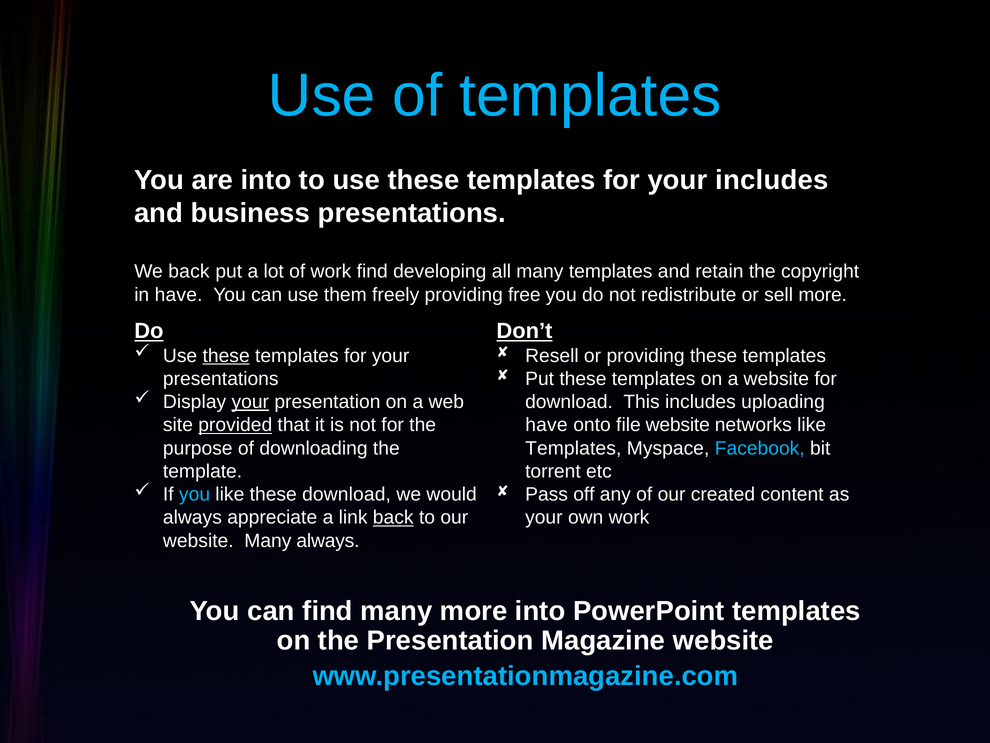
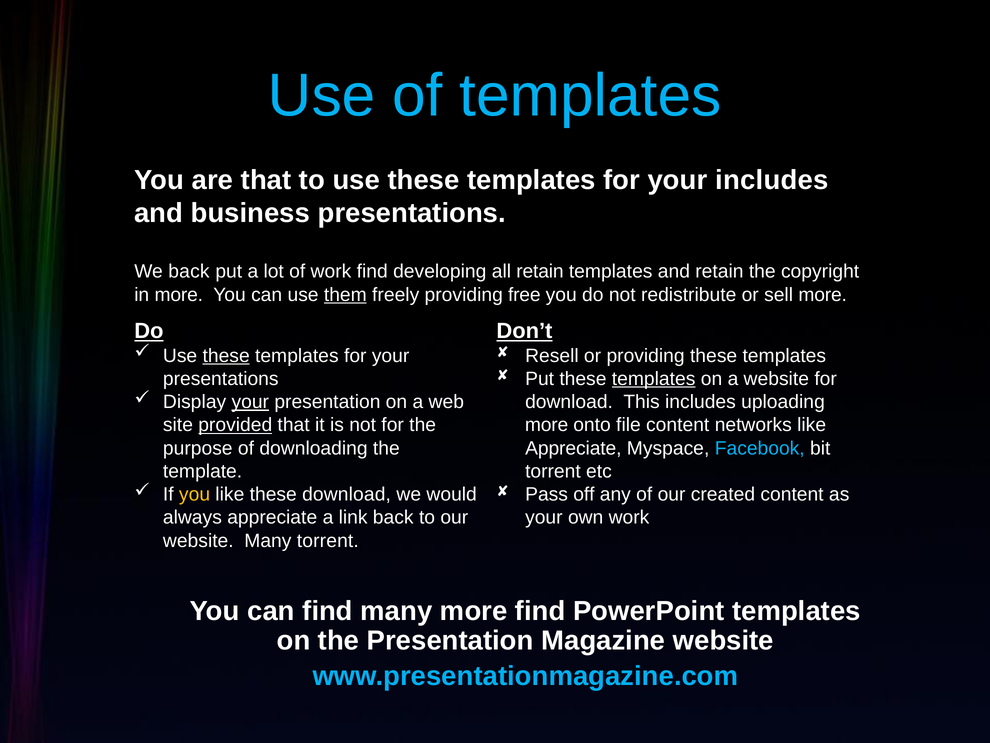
are into: into -> that (266, 180)
all many: many -> retain (540, 271)
in have: have -> more (179, 295)
them underline: none -> present (345, 295)
templates underline: none -> present (654, 379)
have: have -> more (547, 425)
file website: website -> content (678, 425)
Templates: Templates -> Appreciate (573, 448)
you colour: light blue -> yellow (195, 494)
back underline: present -> none (393, 517)
Many always: always -> torrent (328, 540)
more into: into -> find (540, 611)
